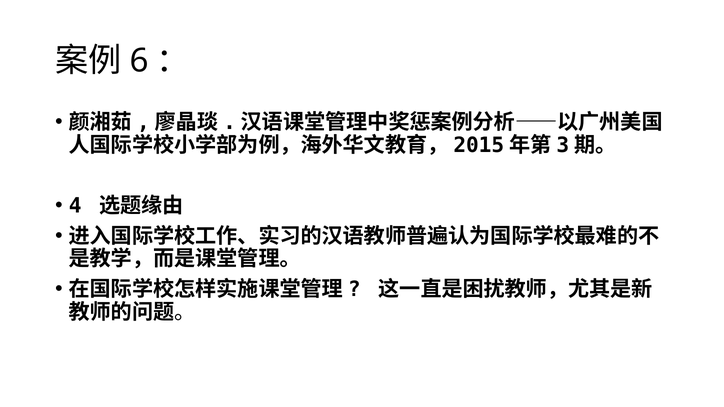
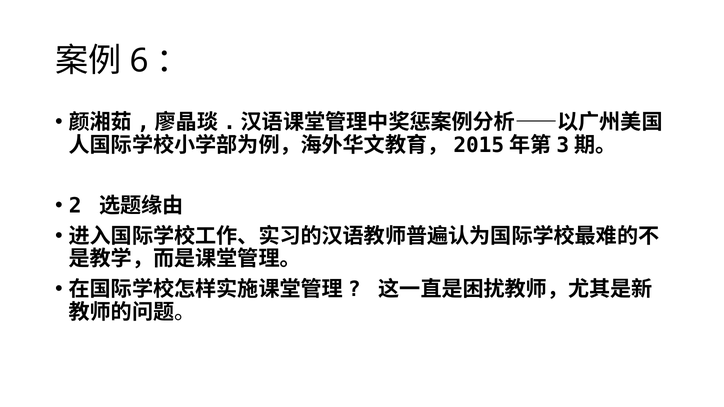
4: 4 -> 2 (75, 206)
